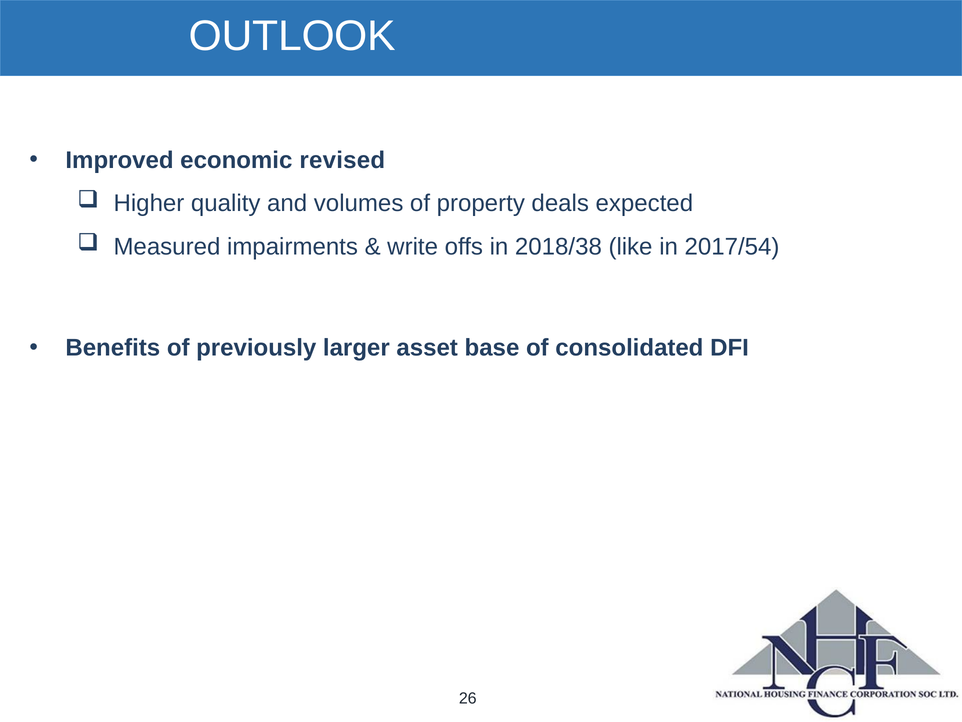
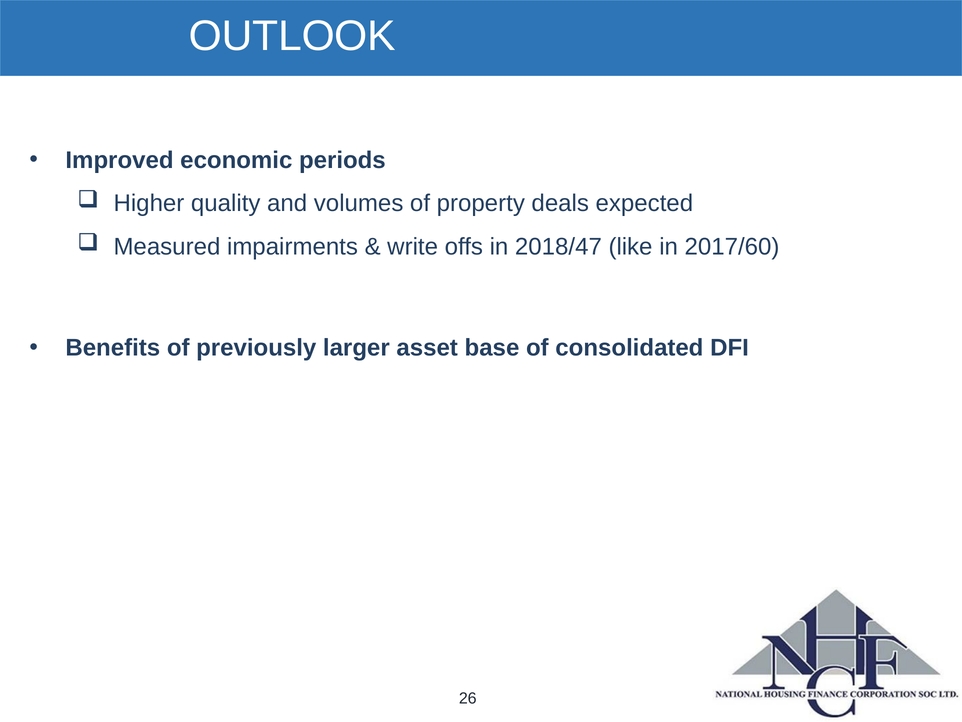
revised: revised -> periods (342, 160)
2018/38: 2018/38 -> 2018/47 (558, 247)
2017/54: 2017/54 -> 2017/60 (732, 247)
